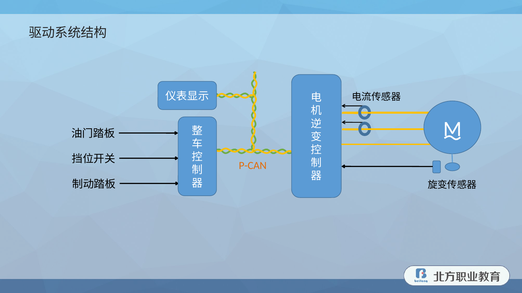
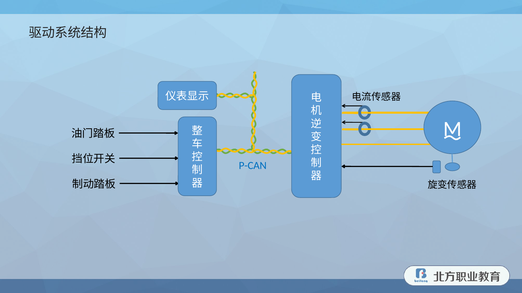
P-CAN colour: orange -> blue (253, 166)
